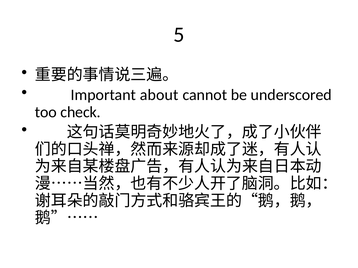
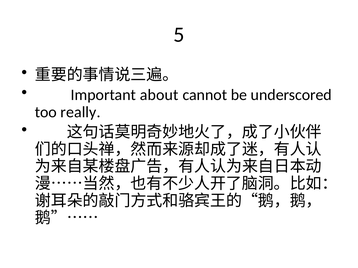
check: check -> really (80, 112)
